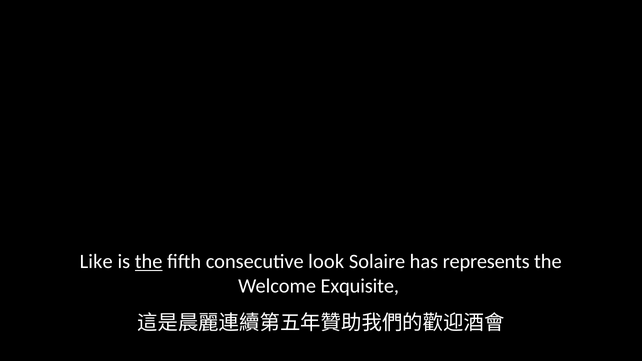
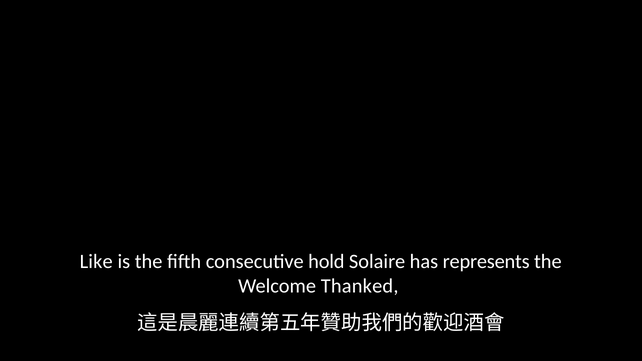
the underline: present -> none (149, 262)
look: look -> hold (326, 262)
Exquisite: Exquisite -> Thanked (360, 286)
